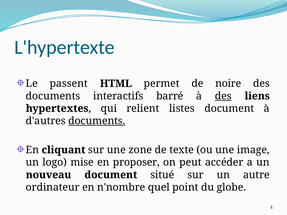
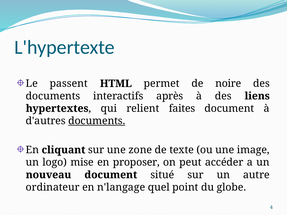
barré: barré -> après (170, 96)
des underline: present -> none (223, 96)
listes: listes -> faites (182, 109)
n'nombre: n'nombre -> n'langage (121, 187)
